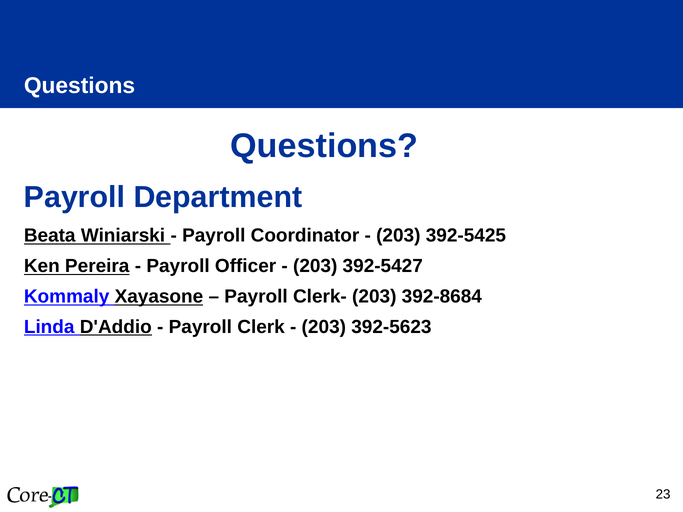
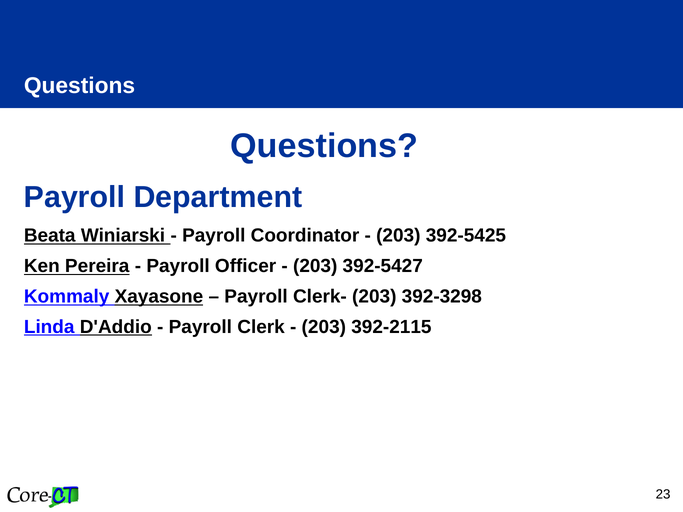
392-8684: 392-8684 -> 392-3298 (442, 297)
392-5623: 392-5623 -> 392-2115 (391, 327)
